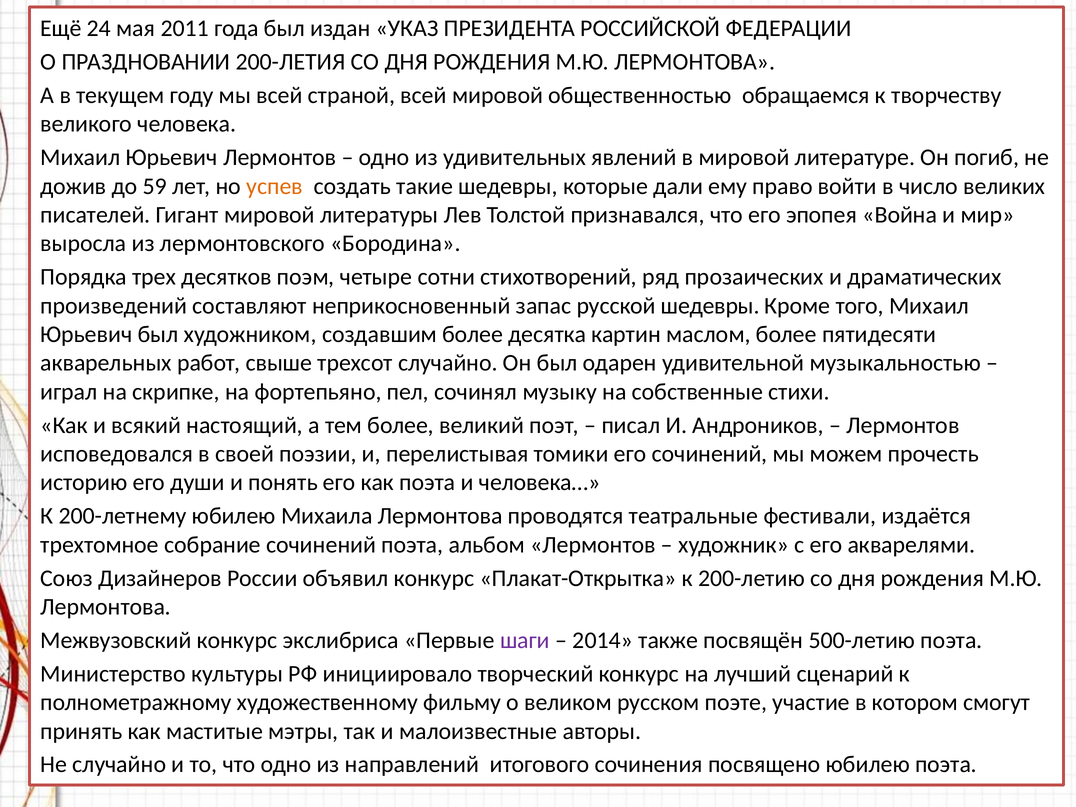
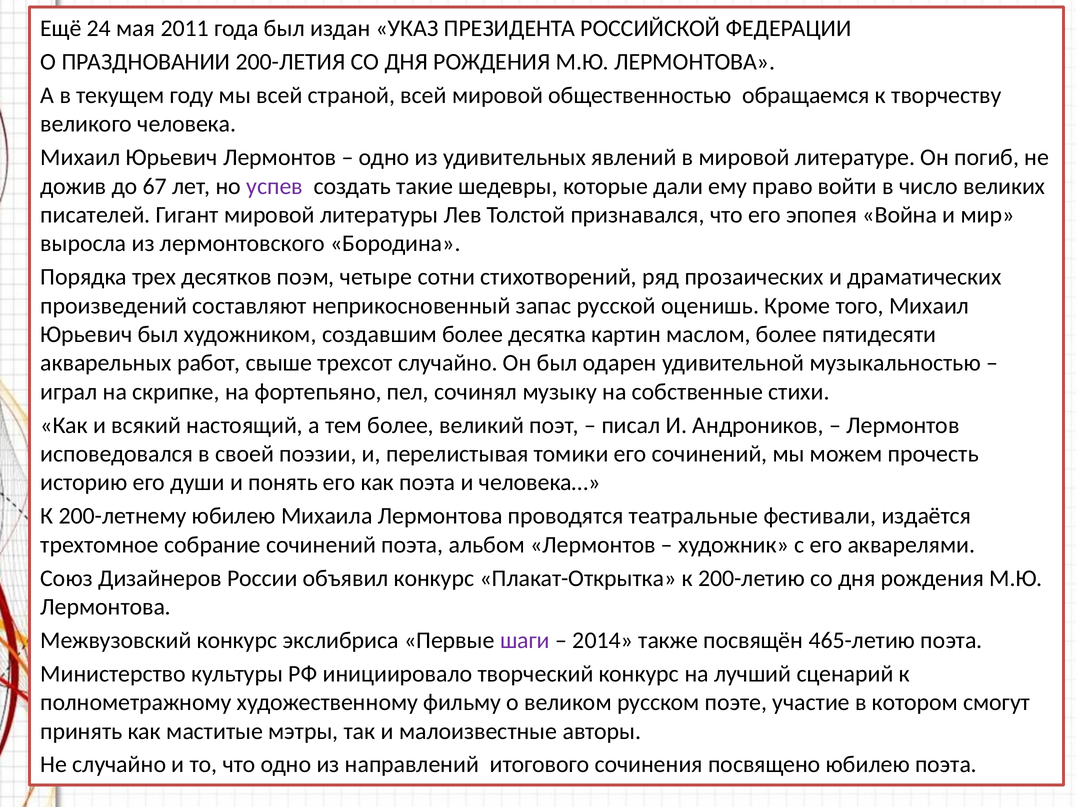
59: 59 -> 67 (155, 186)
успев colour: orange -> purple (275, 186)
русской шедевры: шедевры -> оценишь (710, 306)
500-летию: 500-летию -> 465-летию (862, 640)
